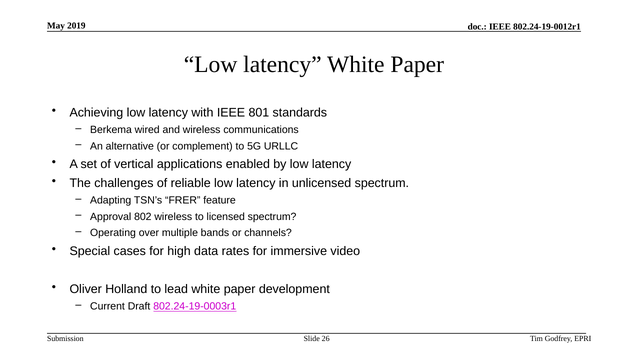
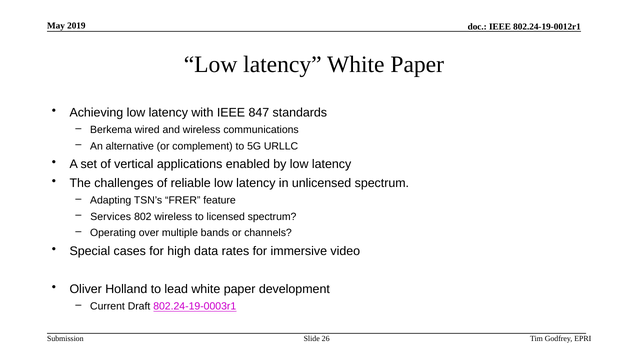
801: 801 -> 847 (259, 113)
Approval: Approval -> Services (111, 217)
